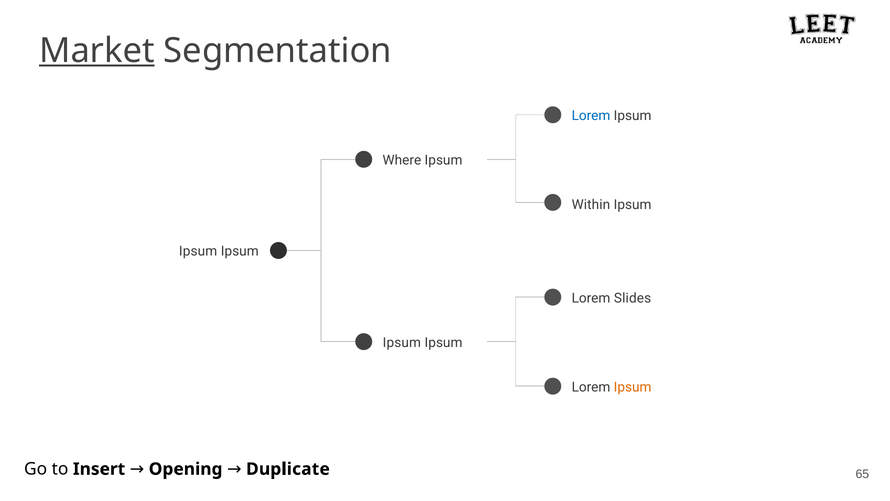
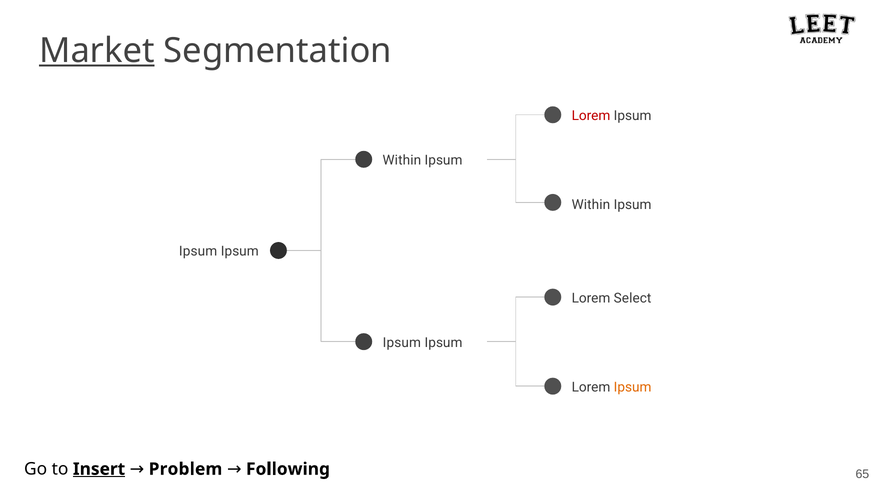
Lorem colour: blue -> red (591, 116)
Where: Where -> Within (402, 160)
Slides: Slides -> Select (633, 298)
Insert underline: none -> present (99, 469)
Opening: Opening -> Problem (186, 469)
Duplicate: Duplicate -> Following (288, 469)
